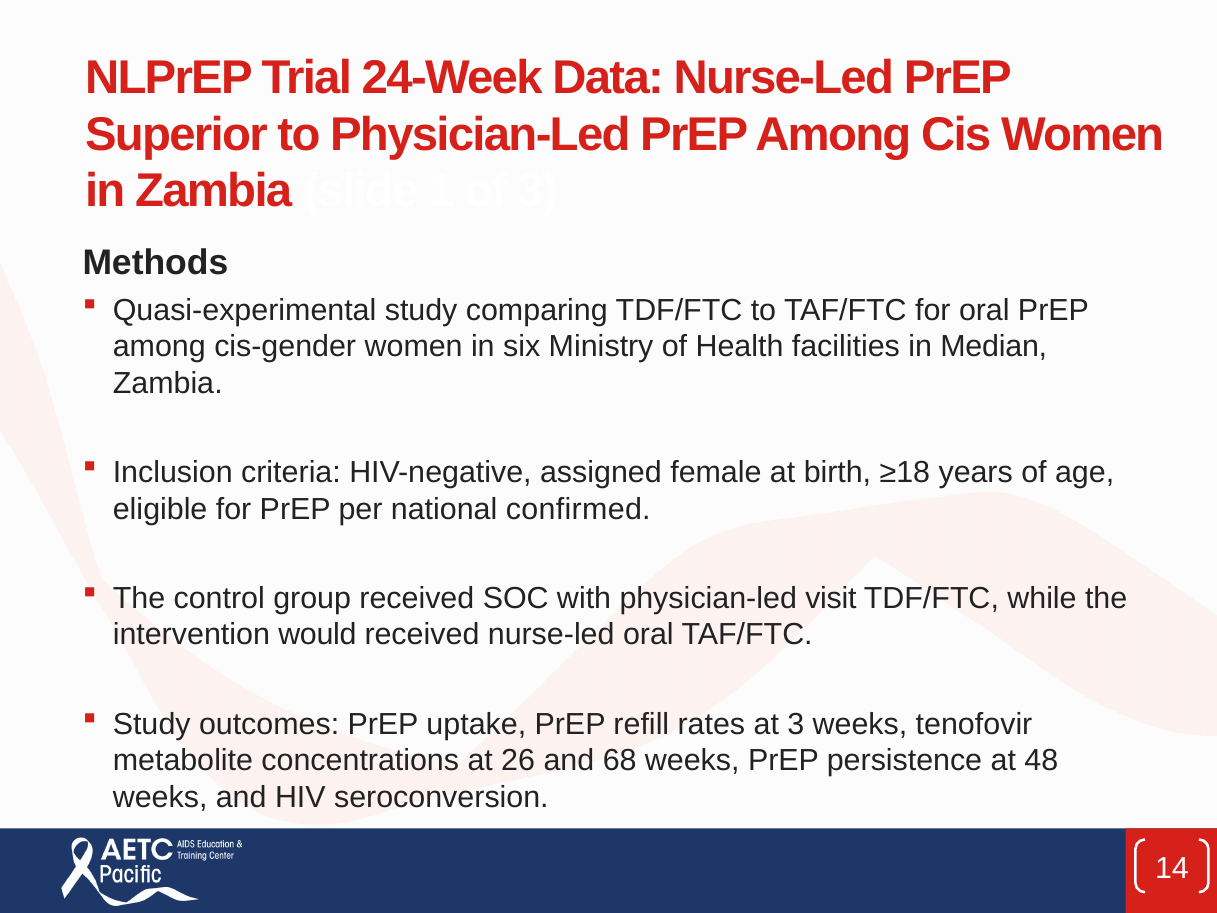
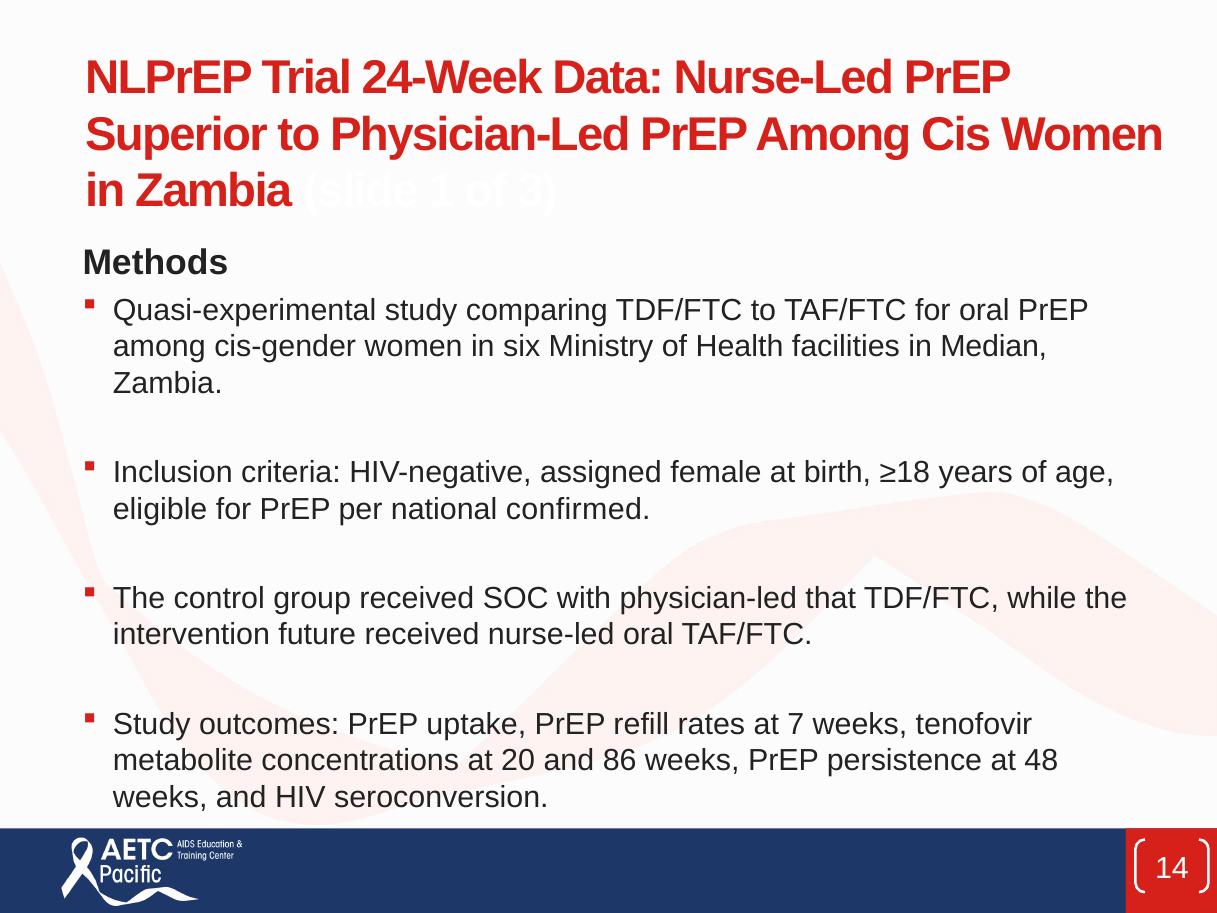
visit: visit -> that (831, 598)
would: would -> future (317, 635)
at 3: 3 -> 7 (796, 724)
26: 26 -> 20 (518, 761)
68: 68 -> 86 (620, 761)
